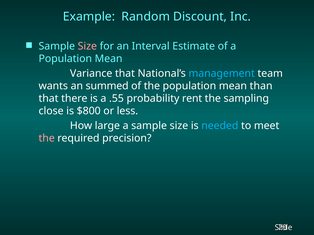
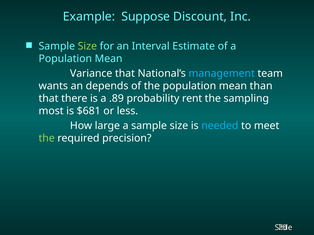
Random: Random -> Suppose (146, 17)
Size colour: pink -> light green (87, 46)
summed: summed -> depends (107, 86)
.55: .55 -> .89 (116, 99)
close: close -> most (51, 111)
$800: $800 -> $681 (89, 111)
the colour: pink -> light green (47, 138)
